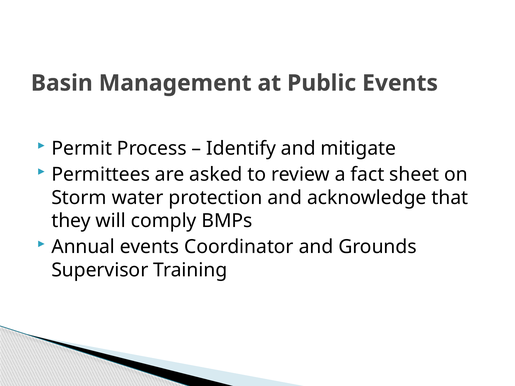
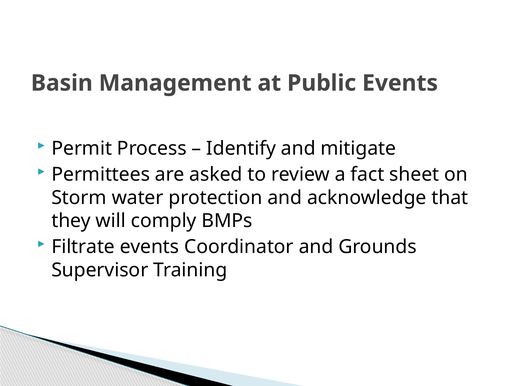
Annual: Annual -> Filtrate (83, 247)
